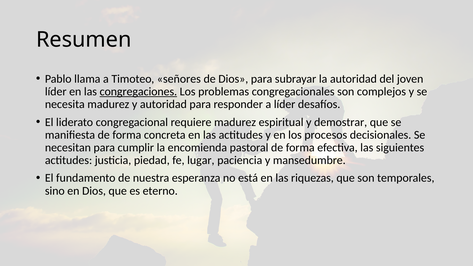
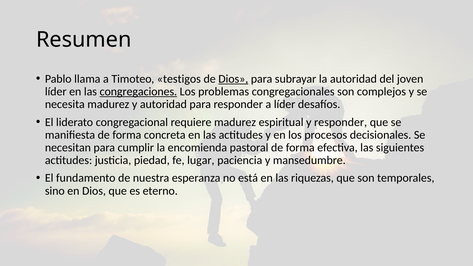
señores: señores -> testigos (179, 79)
Dios underline: none -> present (233, 79)
y demostrar: demostrar -> responder (341, 122)
